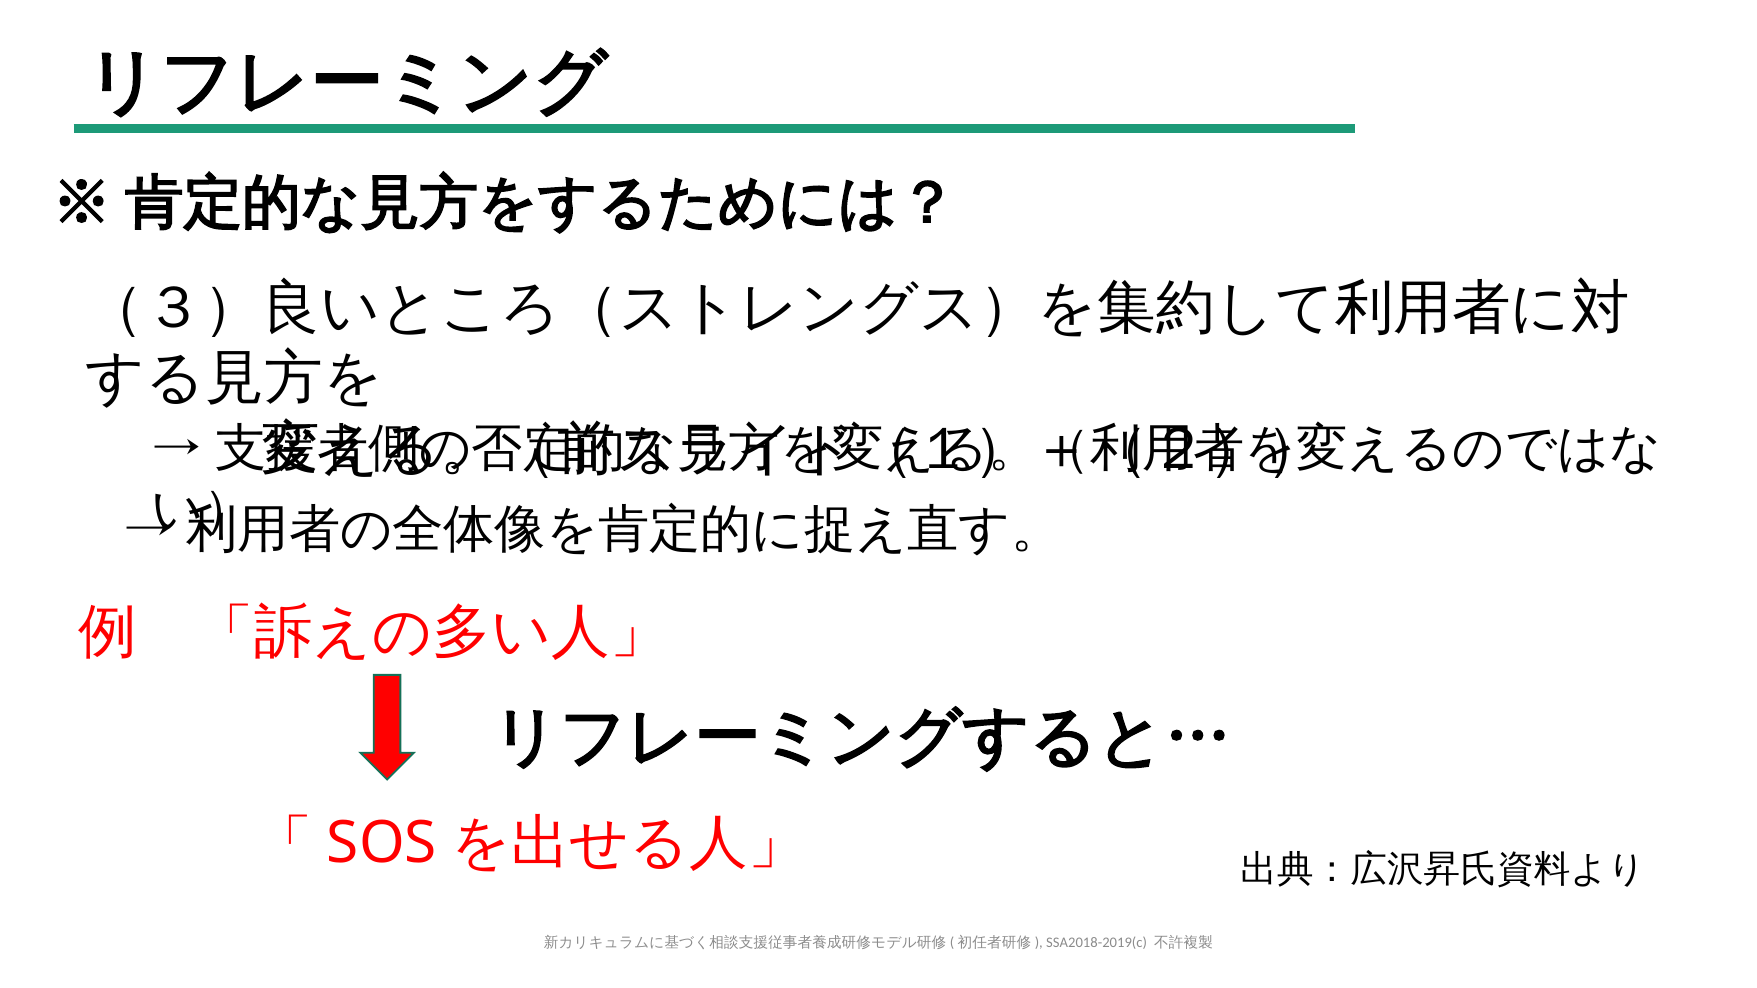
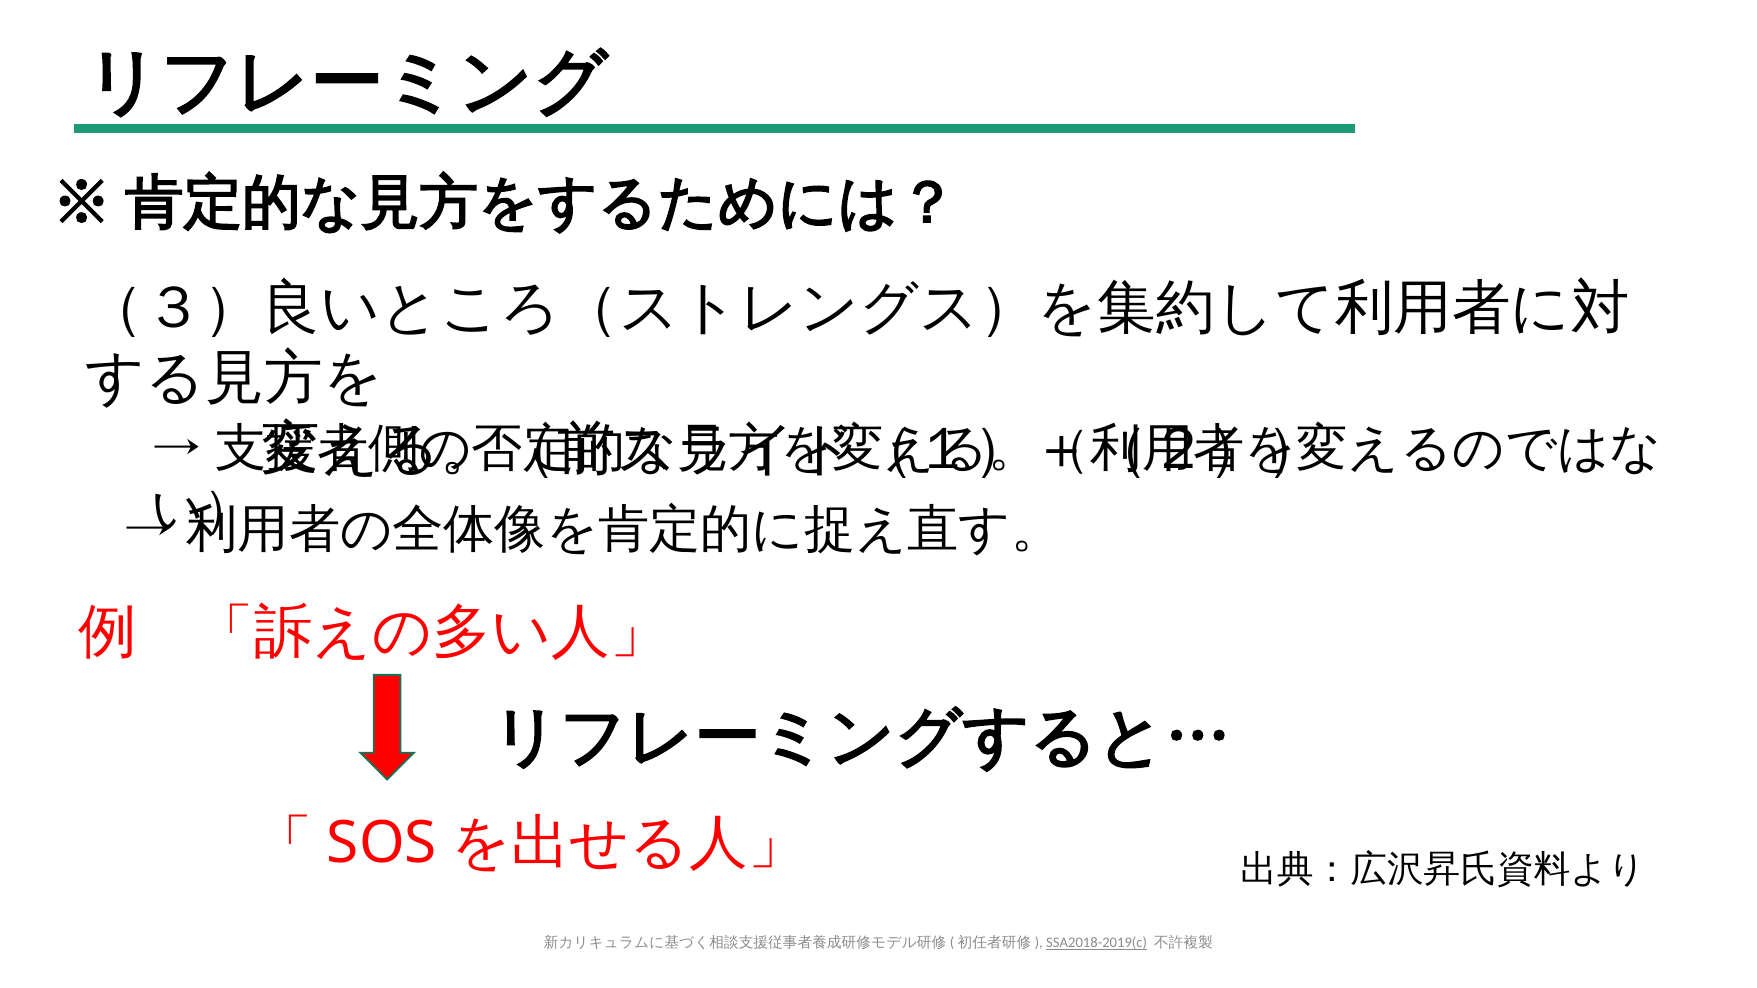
SSA2018-2019(c underline: none -> present (1097, 943)
